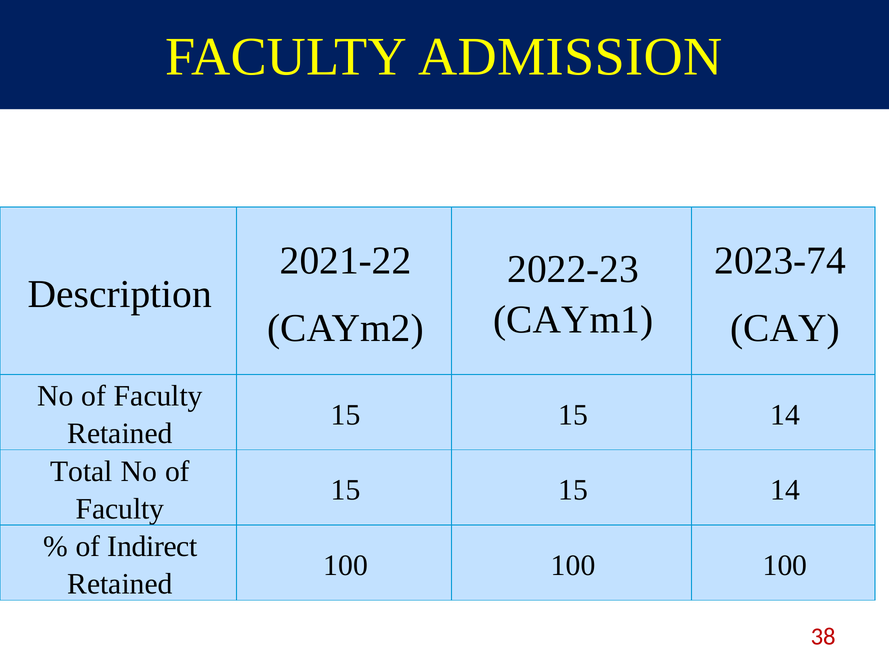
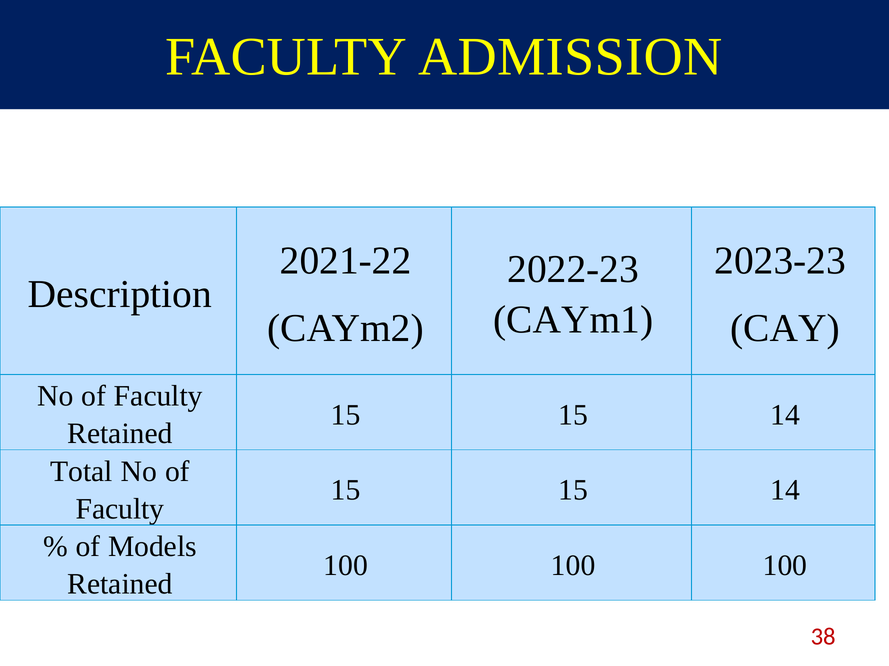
2023-74: 2023-74 -> 2023-23 (780, 261)
Indirect: Indirect -> Models (152, 547)
